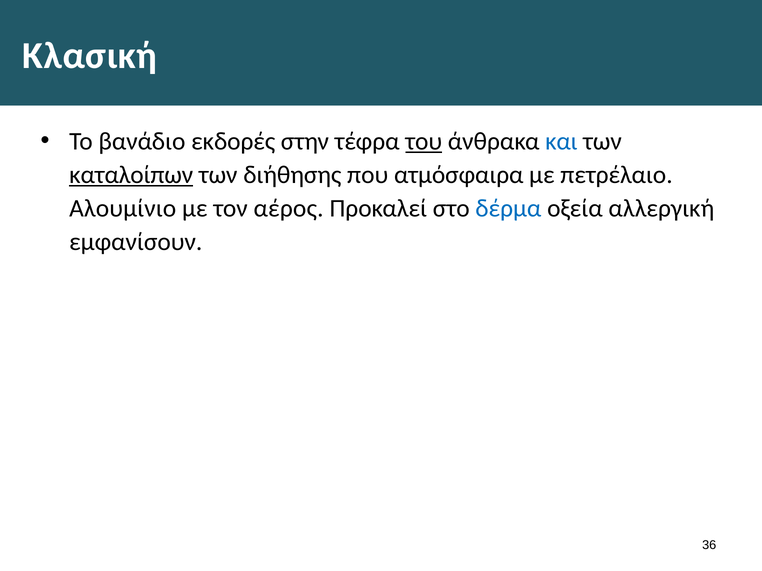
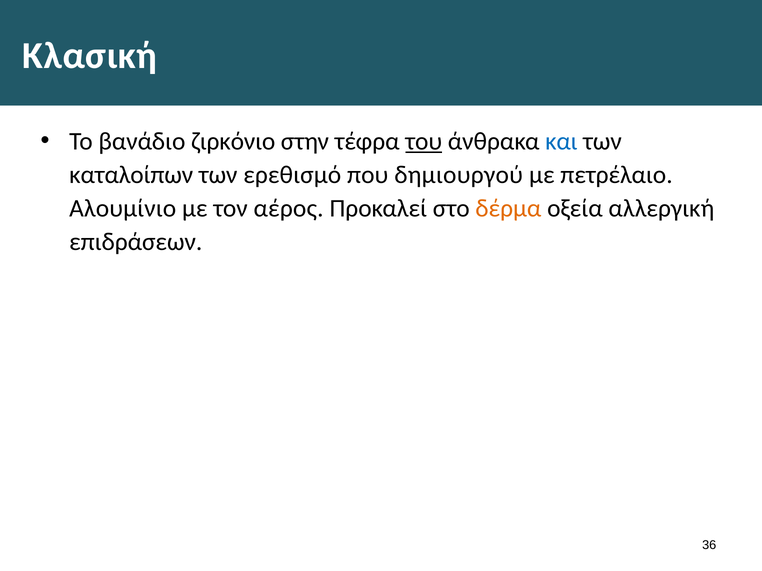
εκδορές: εκδορές -> ζιρκόνιο (233, 142)
καταλοίπων underline: present -> none (131, 175)
διήθησης: διήθησης -> ερεθισμό (292, 175)
ατμόσφαιρα: ατμόσφαιρα -> δημιουργού (459, 175)
δέρμα colour: blue -> orange (508, 209)
εμφανίσουν: εμφανίσουν -> επιδράσεων (136, 242)
